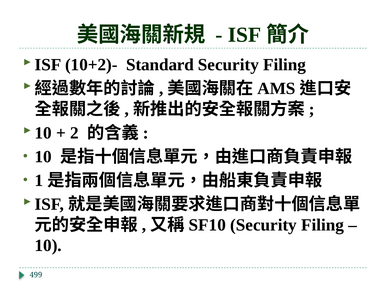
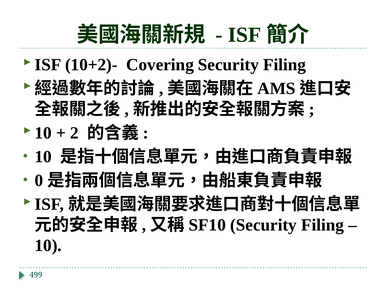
Standard: Standard -> Covering (160, 65)
1: 1 -> 0 (39, 181)
